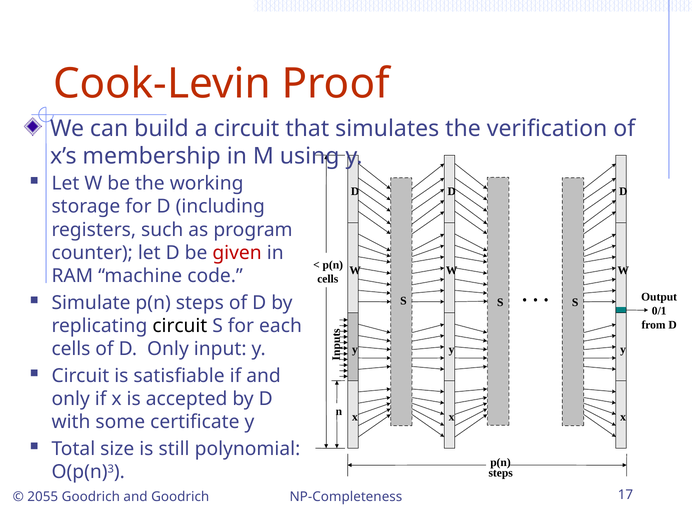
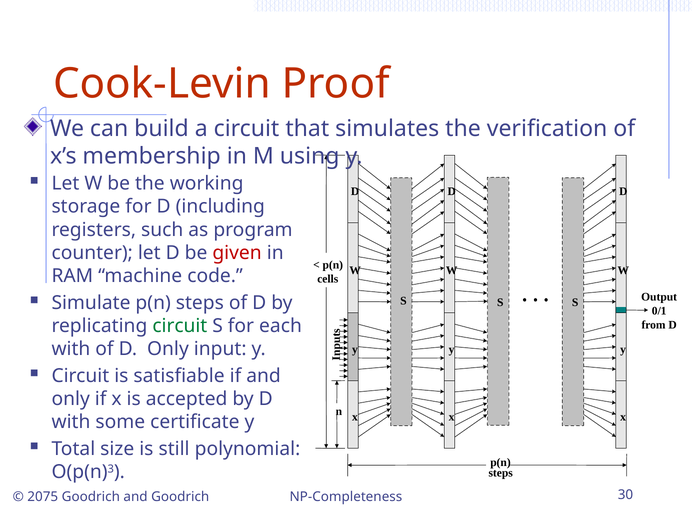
circuit colour: black -> green (180, 326)
cells: cells -> with (71, 349)
2055: 2055 -> 2075 (43, 497)
17: 17 -> 30 (626, 495)
